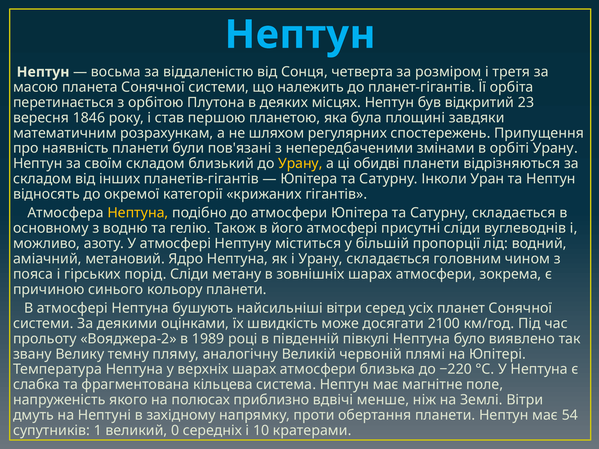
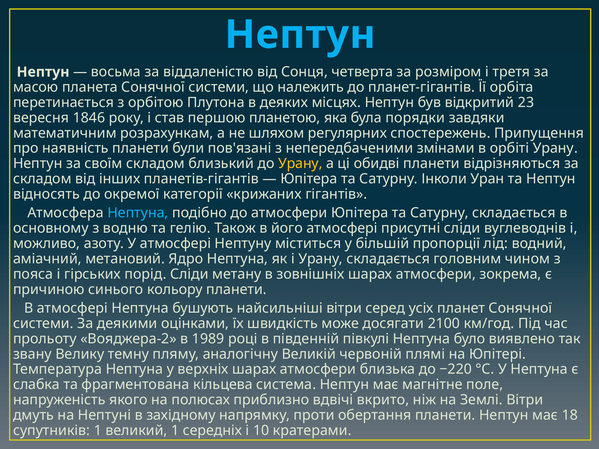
площині: площині -> порядки (415, 118)
Нептуна colour: yellow -> light blue (138, 213)
менше: менше -> вкрито (383, 400)
54: 54 -> 18 (570, 415)
великий 0: 0 -> 1 (175, 431)
